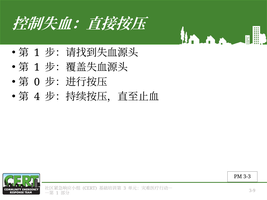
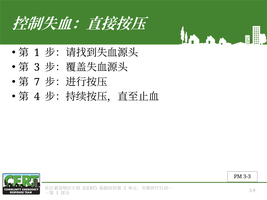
1: 1 -> 3 (37, 67)
0: 0 -> 7 (37, 82)
